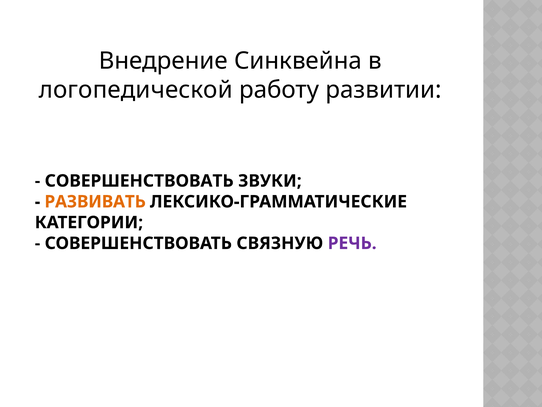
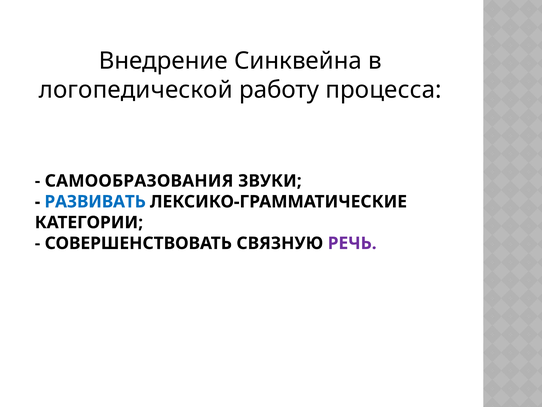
развитии: развитии -> процесса (384, 90)
СОВЕРШЕНСТВОВАТЬ: СОВЕРШЕНСТВОВАТЬ -> САМООБРАЗОВАНИЯ (139, 181)
РАЗВИВАТЬ colour: orange -> blue (95, 201)
